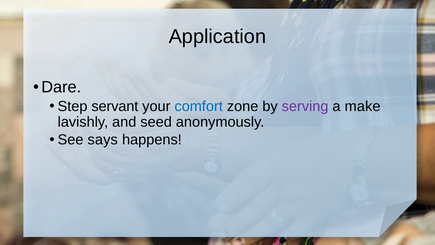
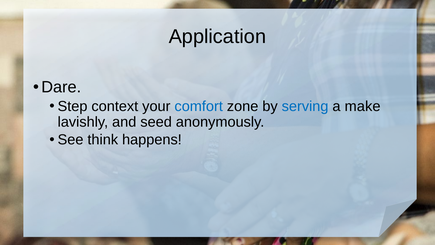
servant: servant -> context (115, 106)
serving colour: purple -> blue (305, 106)
says: says -> think (103, 140)
